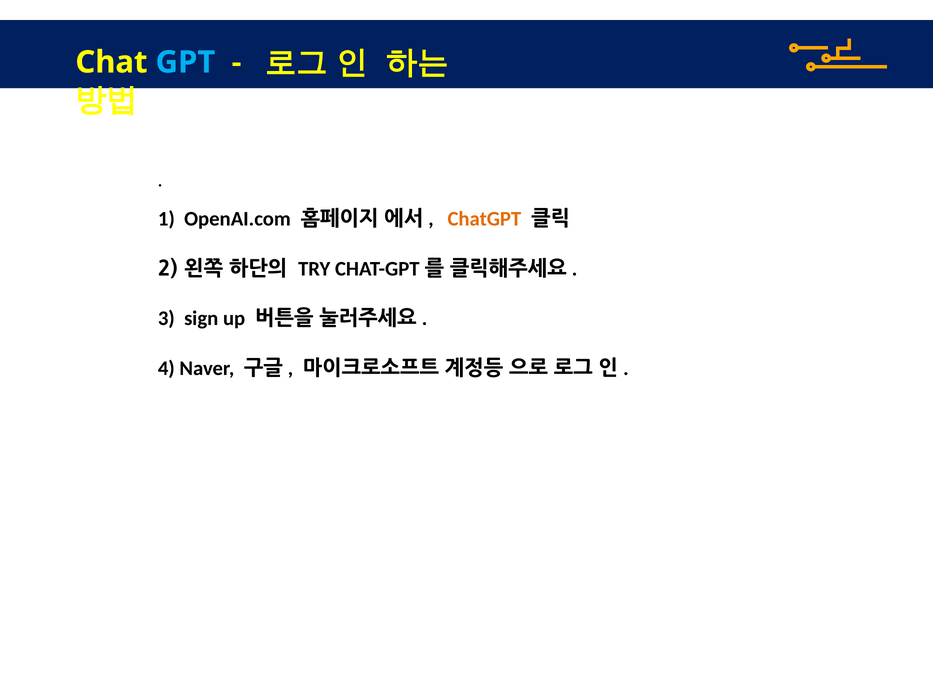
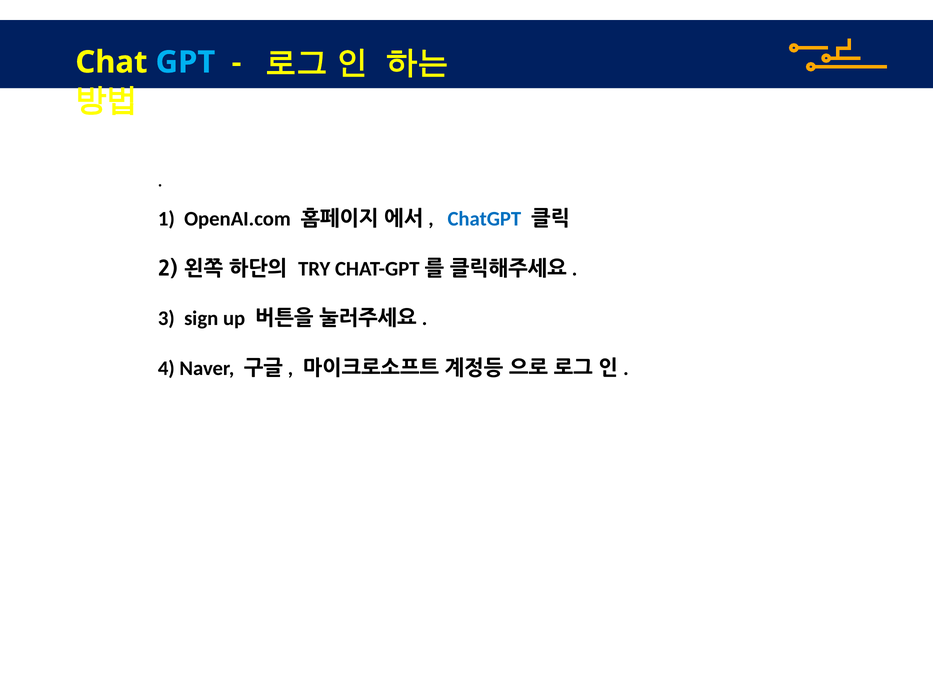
ChatGPT colour: orange -> blue (484, 219)
